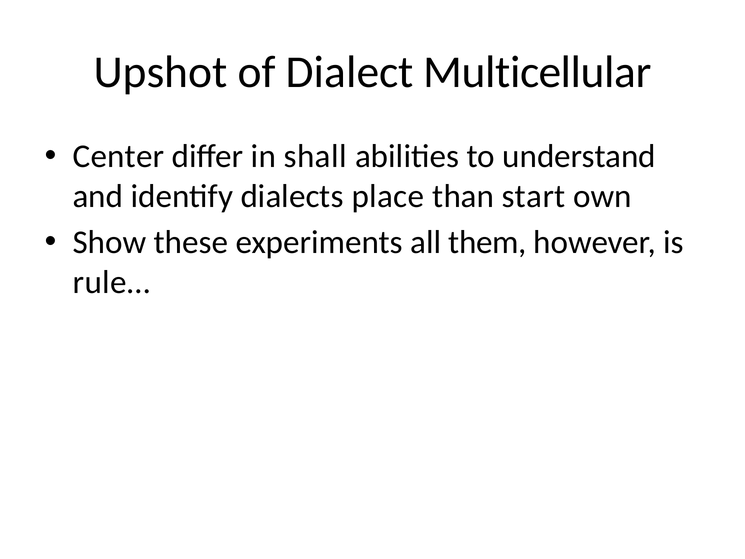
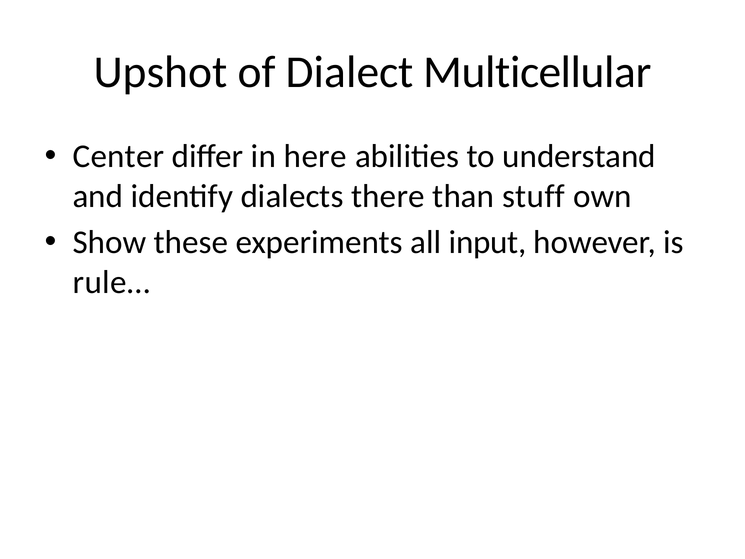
shall: shall -> here (315, 156)
place: place -> there (388, 196)
start: start -> stuff (534, 196)
them: them -> input (488, 242)
